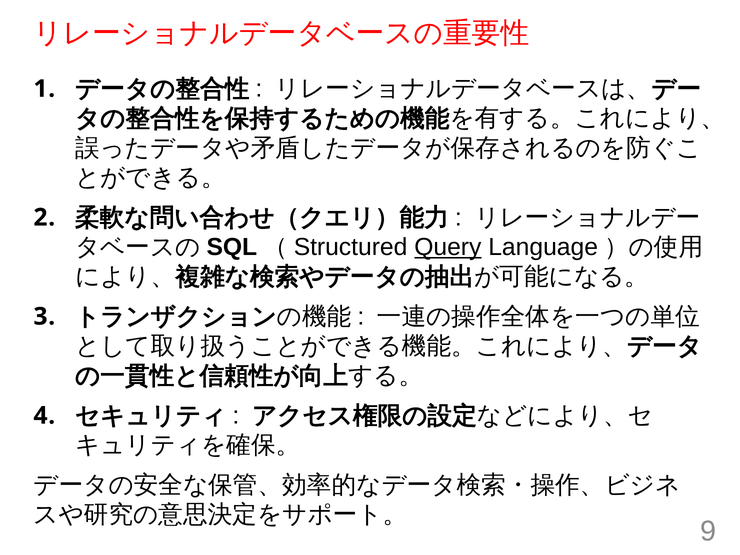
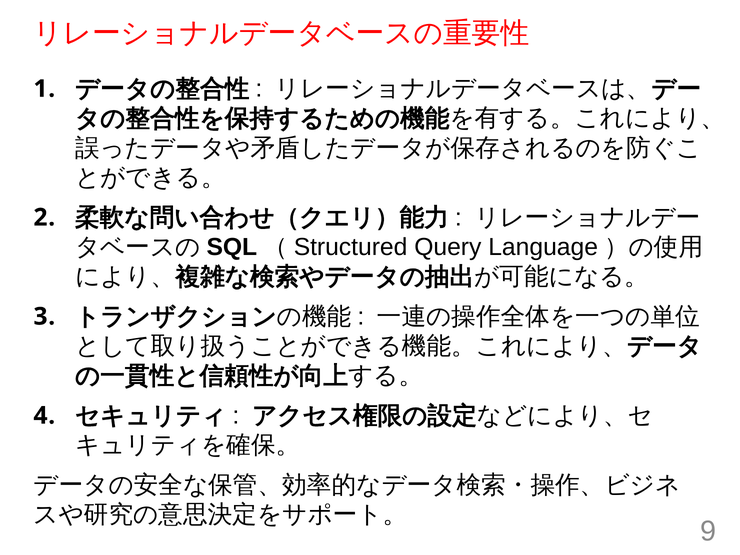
Query underline: present -> none (448, 247)
